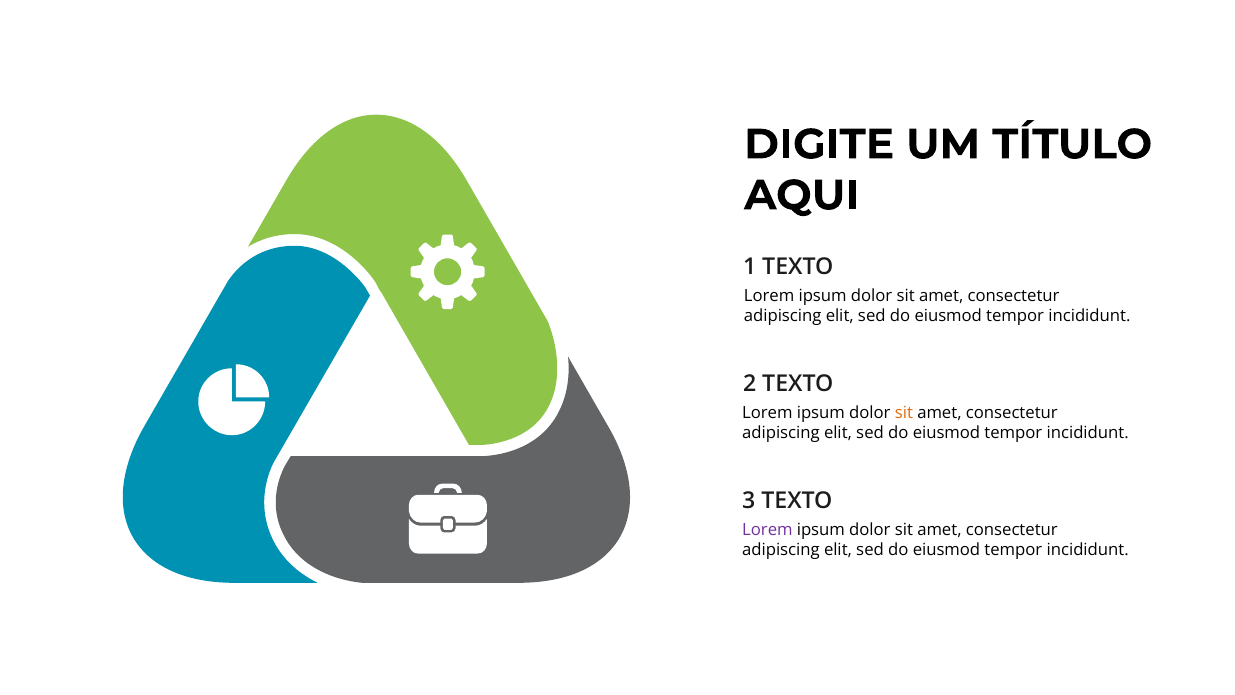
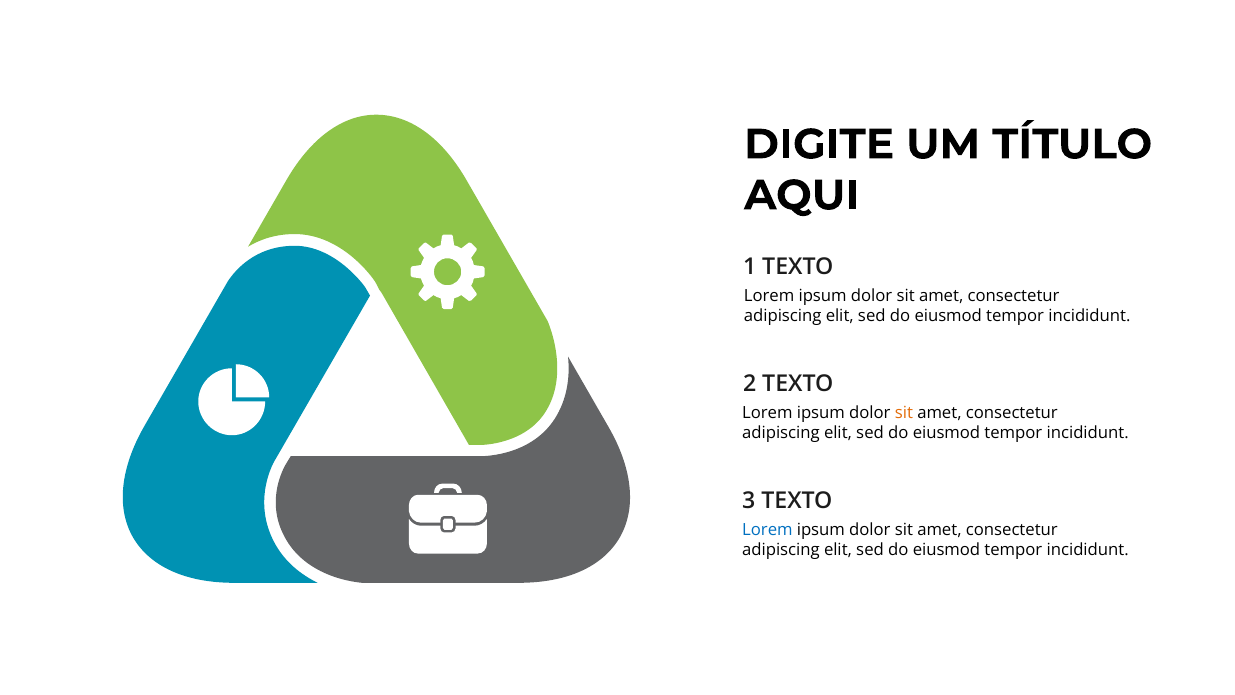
Lorem colour: purple -> blue (767, 530)
